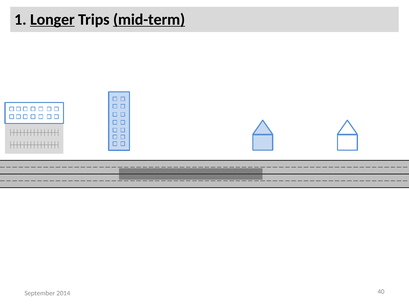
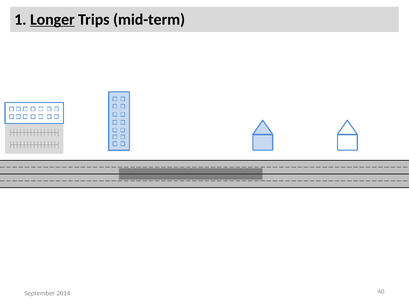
mid-term underline: present -> none (149, 19)
